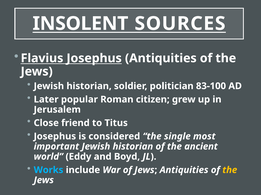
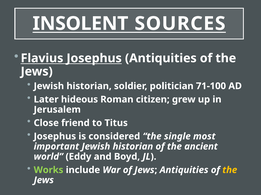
83-100: 83-100 -> 71-100 (211, 86)
popular: popular -> hideous (79, 100)
Works colour: light blue -> light green (49, 171)
